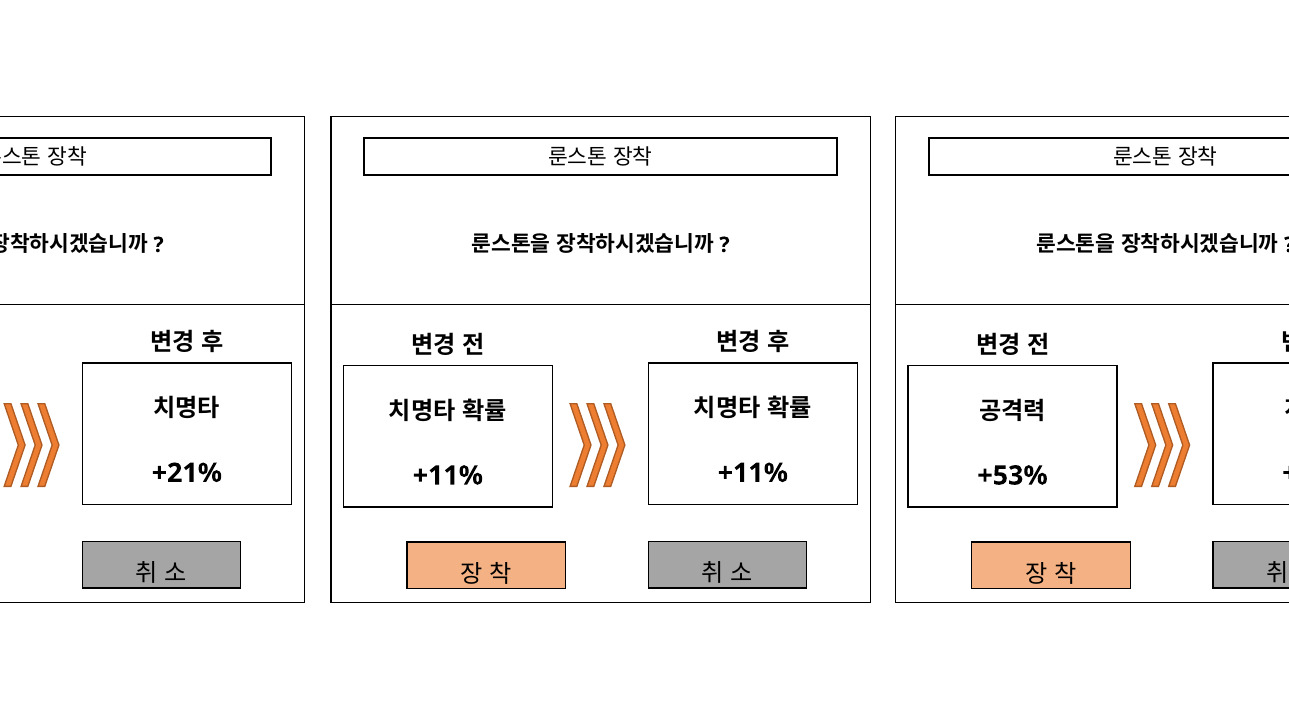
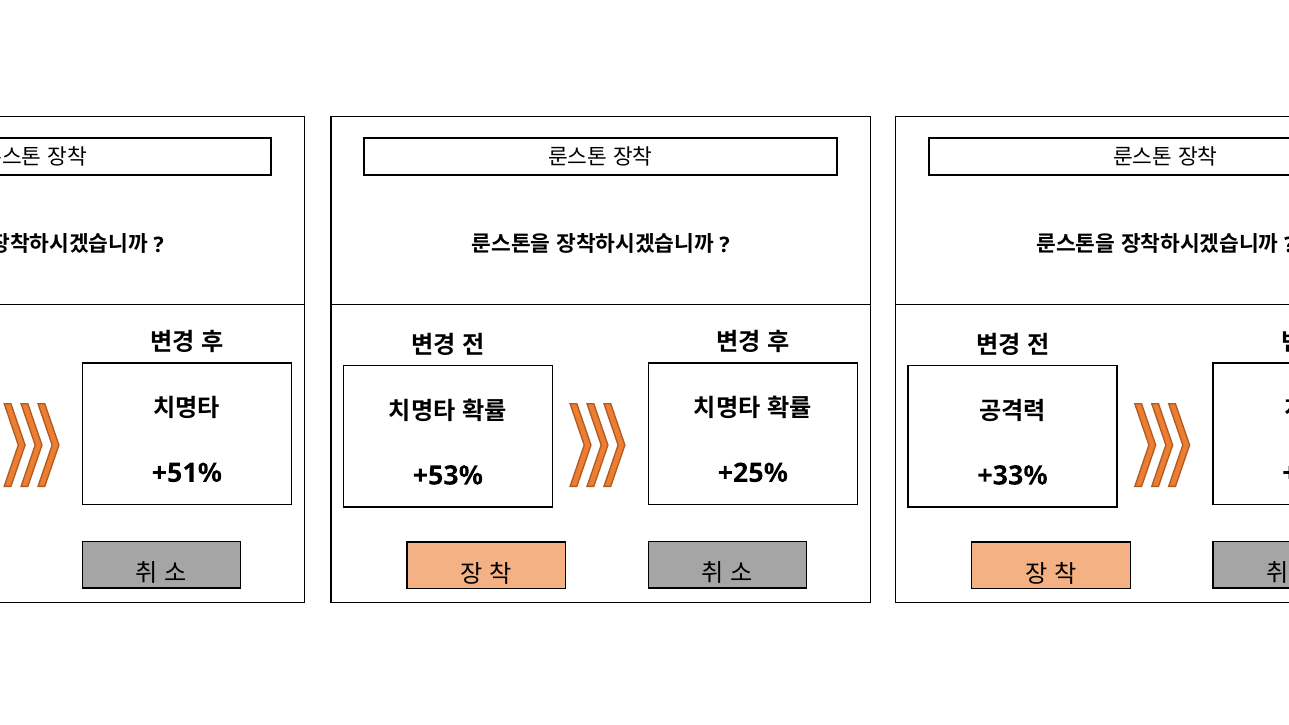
+21%: +21% -> +51% (187, 473)
+11%: +11% -> +25% (753, 473)
+11%: +11% -> +53% (448, 476)
+53%: +53% -> +33% (1012, 476)
